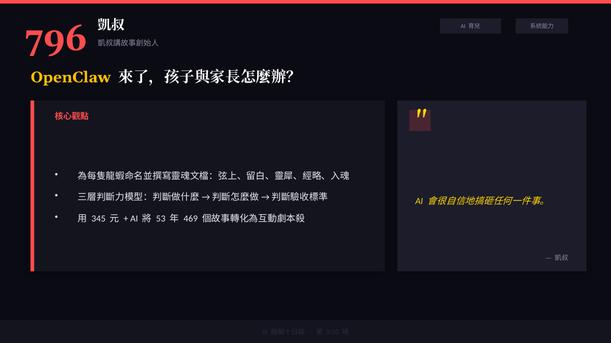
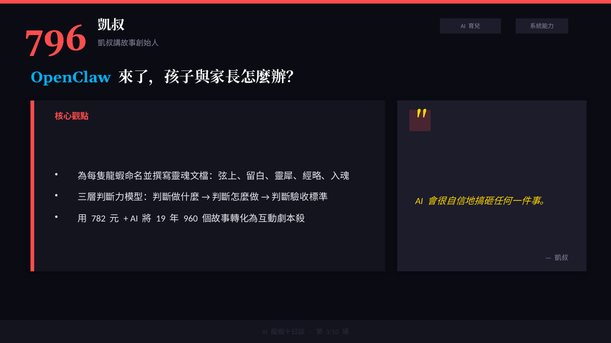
OpenClaw colour: yellow -> light blue (71, 77)
345: 345 -> 782 (99, 219)
53: 53 -> 19 (161, 219)
469: 469 -> 960 (191, 219)
